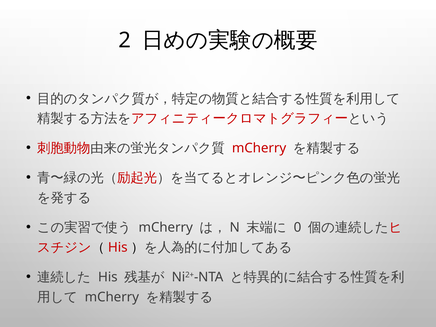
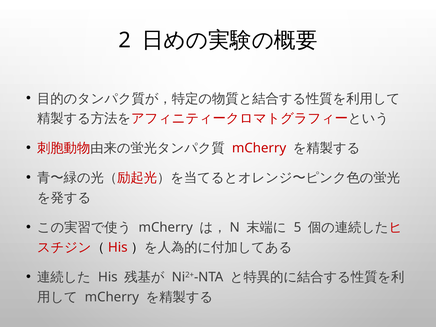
0: 0 -> 5 (298, 227)
